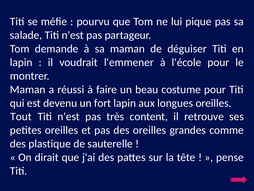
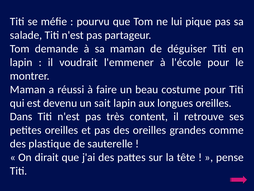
fort: fort -> sait (103, 103)
Tout: Tout -> Dans (21, 116)
